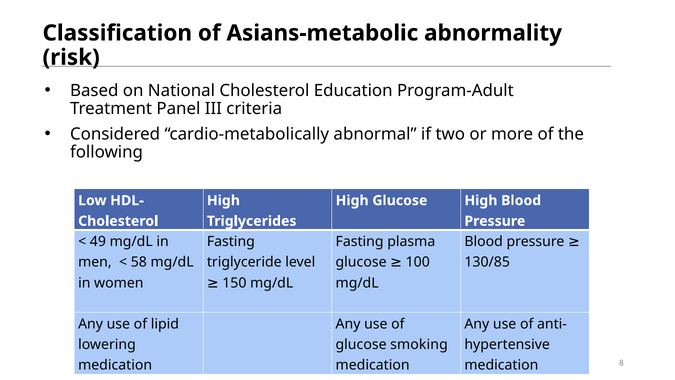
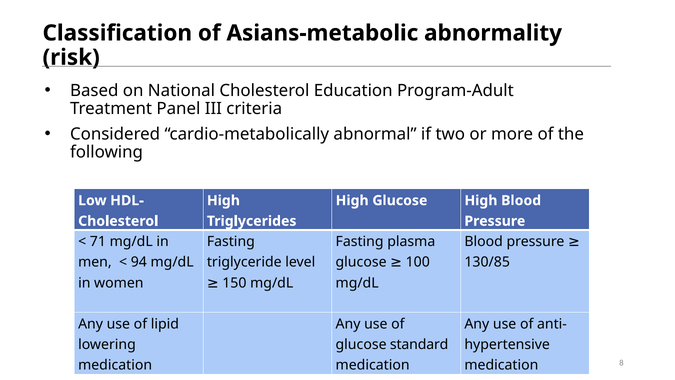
49: 49 -> 71 (98, 242)
58: 58 -> 94 (139, 262)
smoking: smoking -> standard (419, 344)
